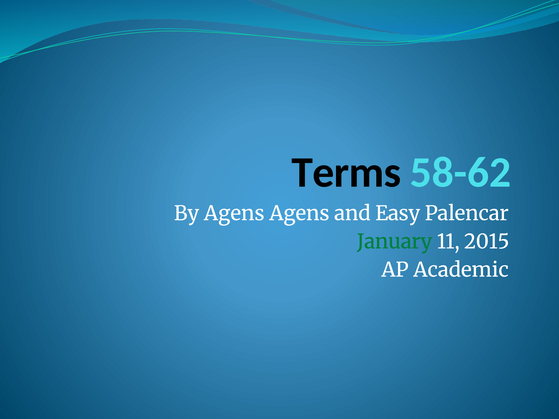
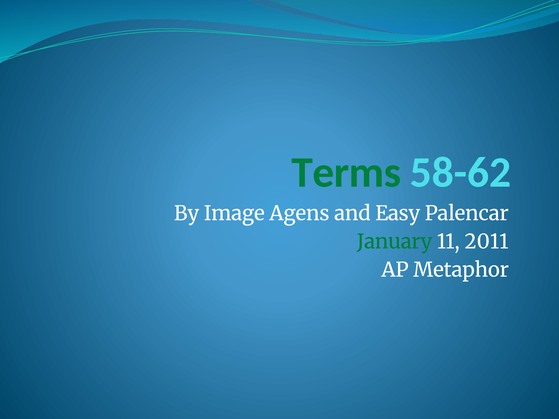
Terms colour: black -> green (346, 173)
By Agens: Agens -> Image (234, 214)
2015: 2015 -> 2011 (486, 242)
Academic: Academic -> Metaphor (461, 270)
